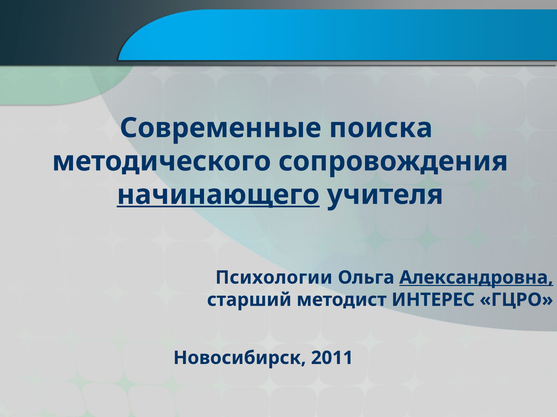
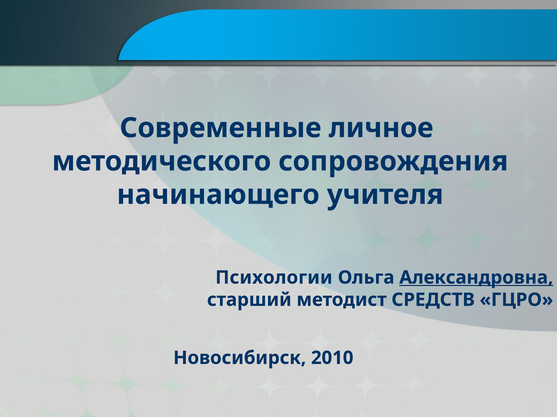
поиска: поиска -> личное (381, 128)
начинающего underline: present -> none (218, 195)
ИНТЕРЕС: ИНТЕРЕС -> СРЕДСТВ (433, 300)
2011: 2011 -> 2010 (332, 358)
